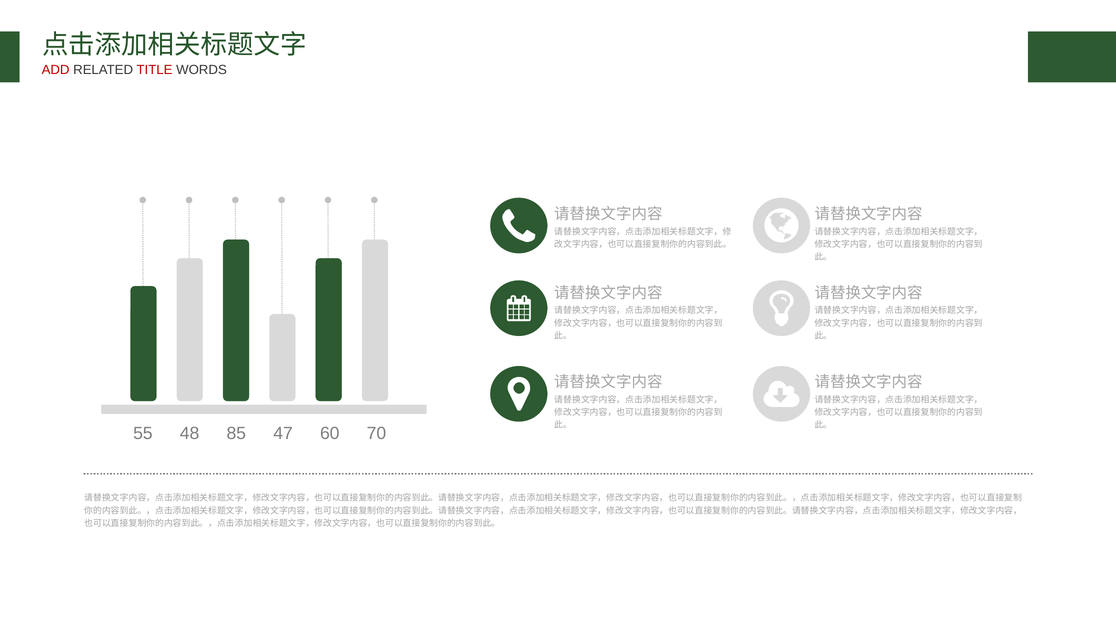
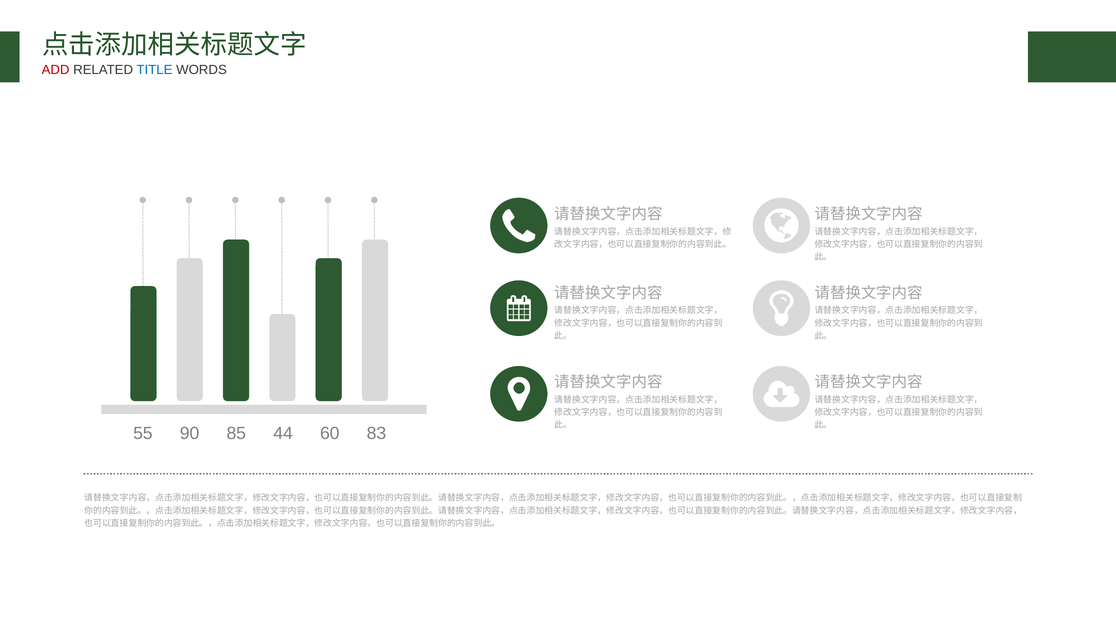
TITLE colour: red -> blue (155, 70)
48: 48 -> 90 (190, 433)
47: 47 -> 44 (283, 433)
70: 70 -> 83 (376, 433)
